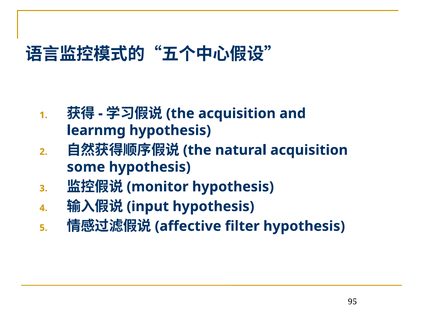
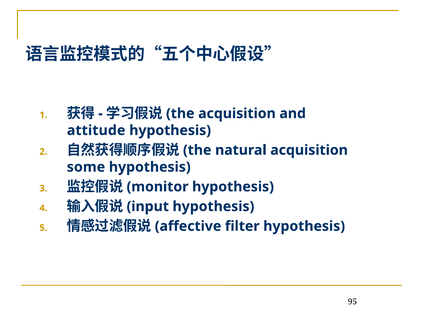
learnmg: learnmg -> attitude (96, 130)
